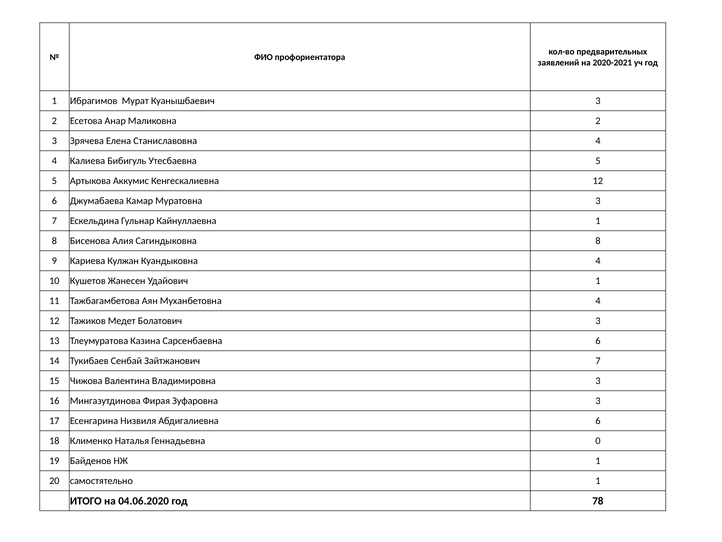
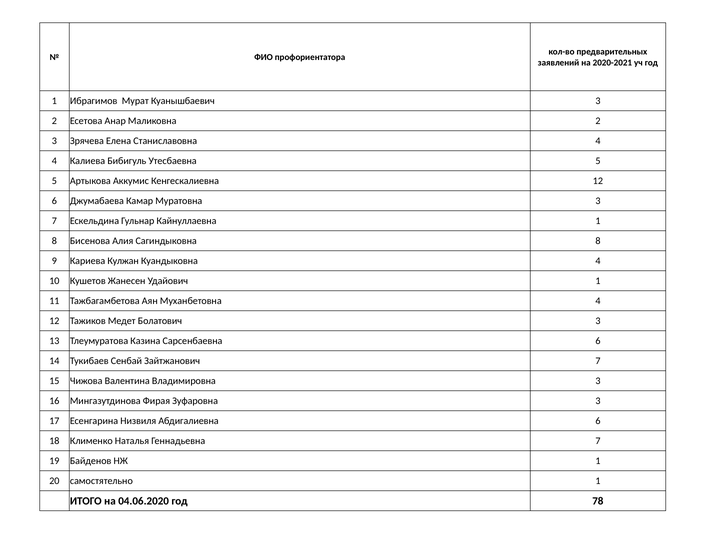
Геннадьевна 0: 0 -> 7 (598, 441)
